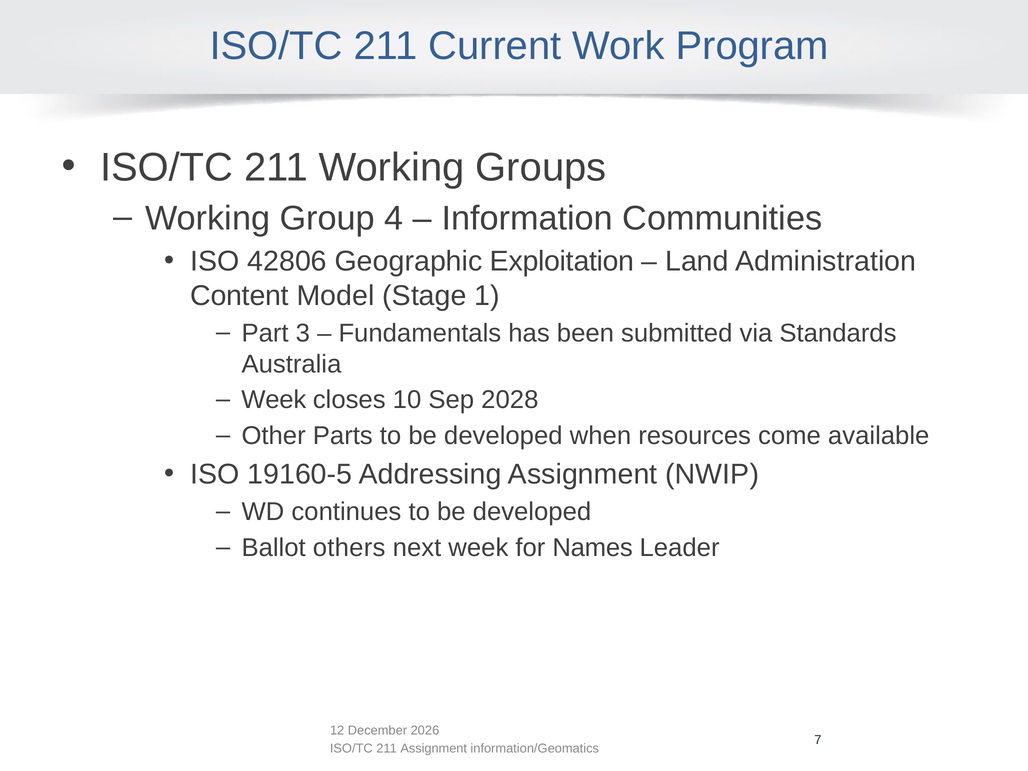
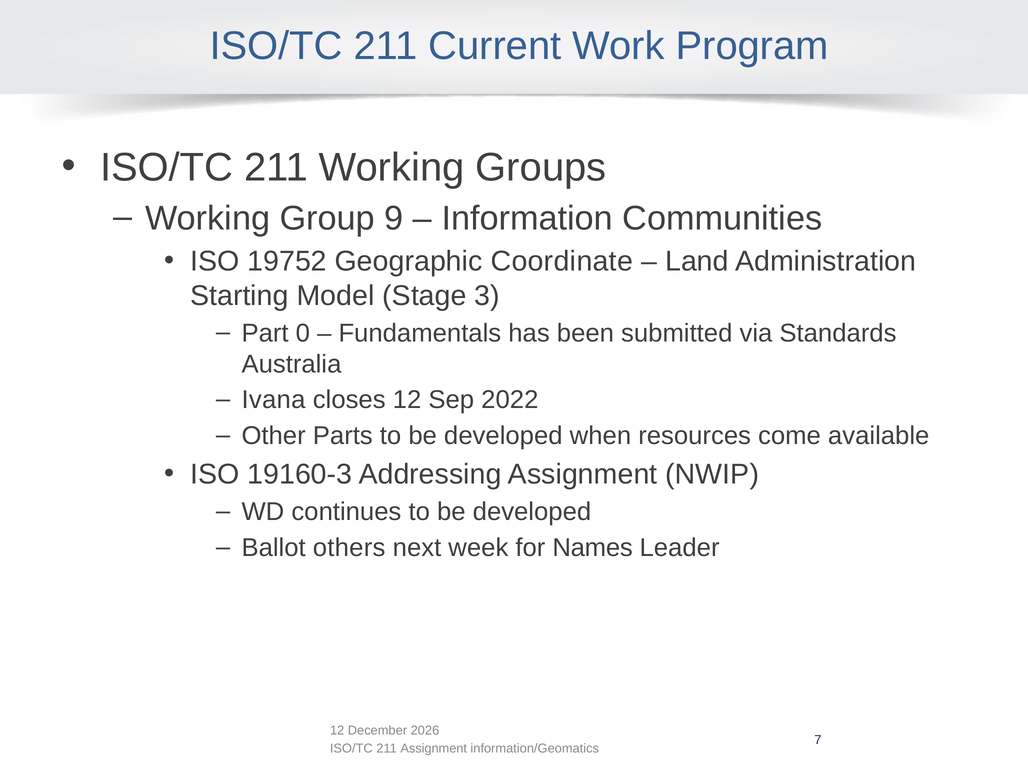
4: 4 -> 9 (394, 218)
42806: 42806 -> 19752 (287, 261)
Exploitation: Exploitation -> Coordinate (562, 261)
Content: Content -> Starting (239, 296)
1: 1 -> 3 (487, 296)
3: 3 -> 0 (303, 333)
Week: Week -> Ivana (274, 400)
closes 10: 10 -> 12 (407, 400)
2028: 2028 -> 2022 (510, 400)
19160-5: 19160-5 -> 19160-3 (300, 474)
